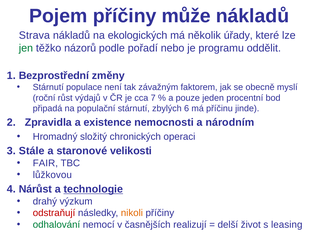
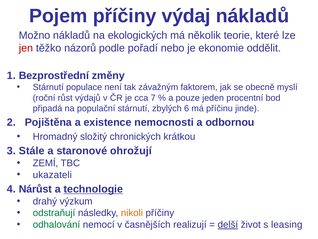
může: může -> výdaj (186, 16)
Strava: Strava -> Možno (34, 35)
úřady: úřady -> teorie (238, 35)
jen colour: green -> red (26, 48)
programu: programu -> ekonomie (221, 48)
Zpravidla: Zpravidla -> Pojištěna (48, 122)
národním: národním -> odbornou (230, 122)
operaci: operaci -> krátkou (179, 136)
velikosti: velikosti -> ohrožují (131, 151)
FAIR: FAIR -> ZEMÍ (45, 163)
lůžkovou: lůžkovou -> ukazateli (52, 174)
odstraňují colour: red -> green (54, 213)
delší underline: none -> present (228, 224)
